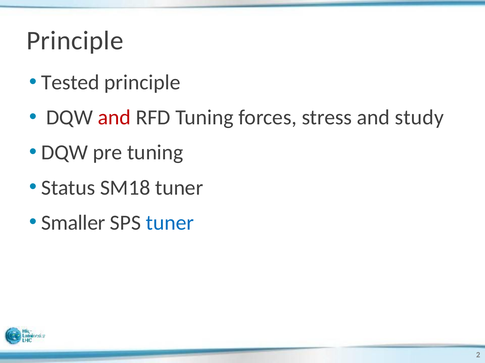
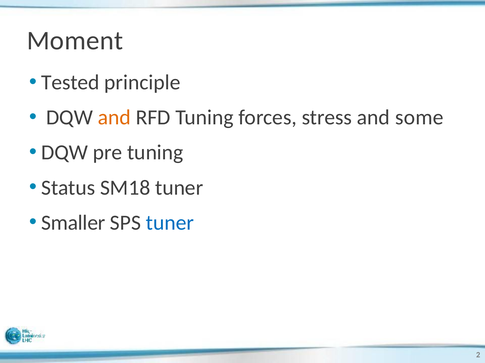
Principle: Principle -> Moment (75, 41)
and colour: red -> orange (114, 118)
study: study -> some (419, 118)
